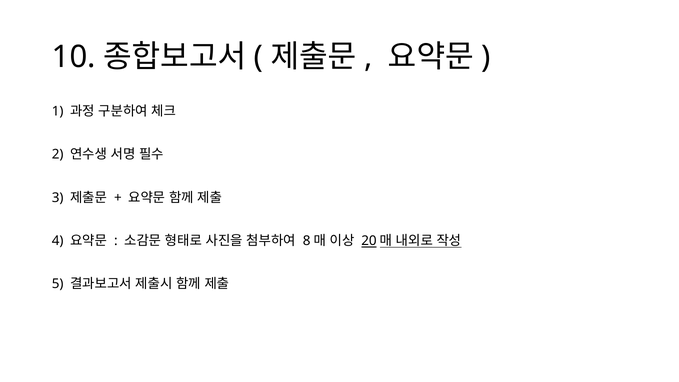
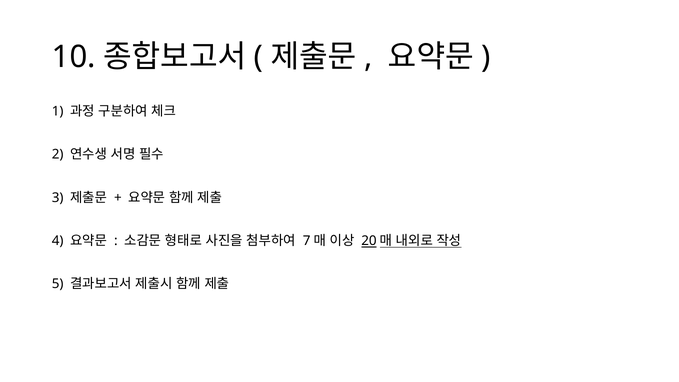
8: 8 -> 7 (307, 241)
